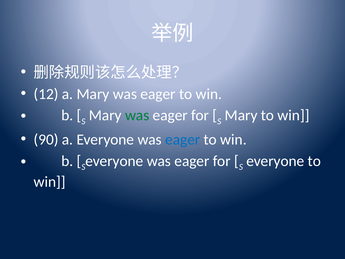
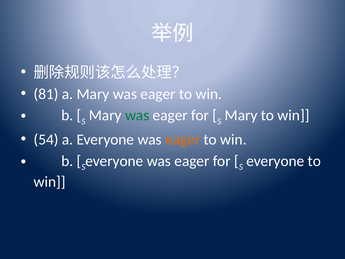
12: 12 -> 81 (46, 94)
90: 90 -> 54 (46, 139)
eager colour: blue -> orange (183, 139)
